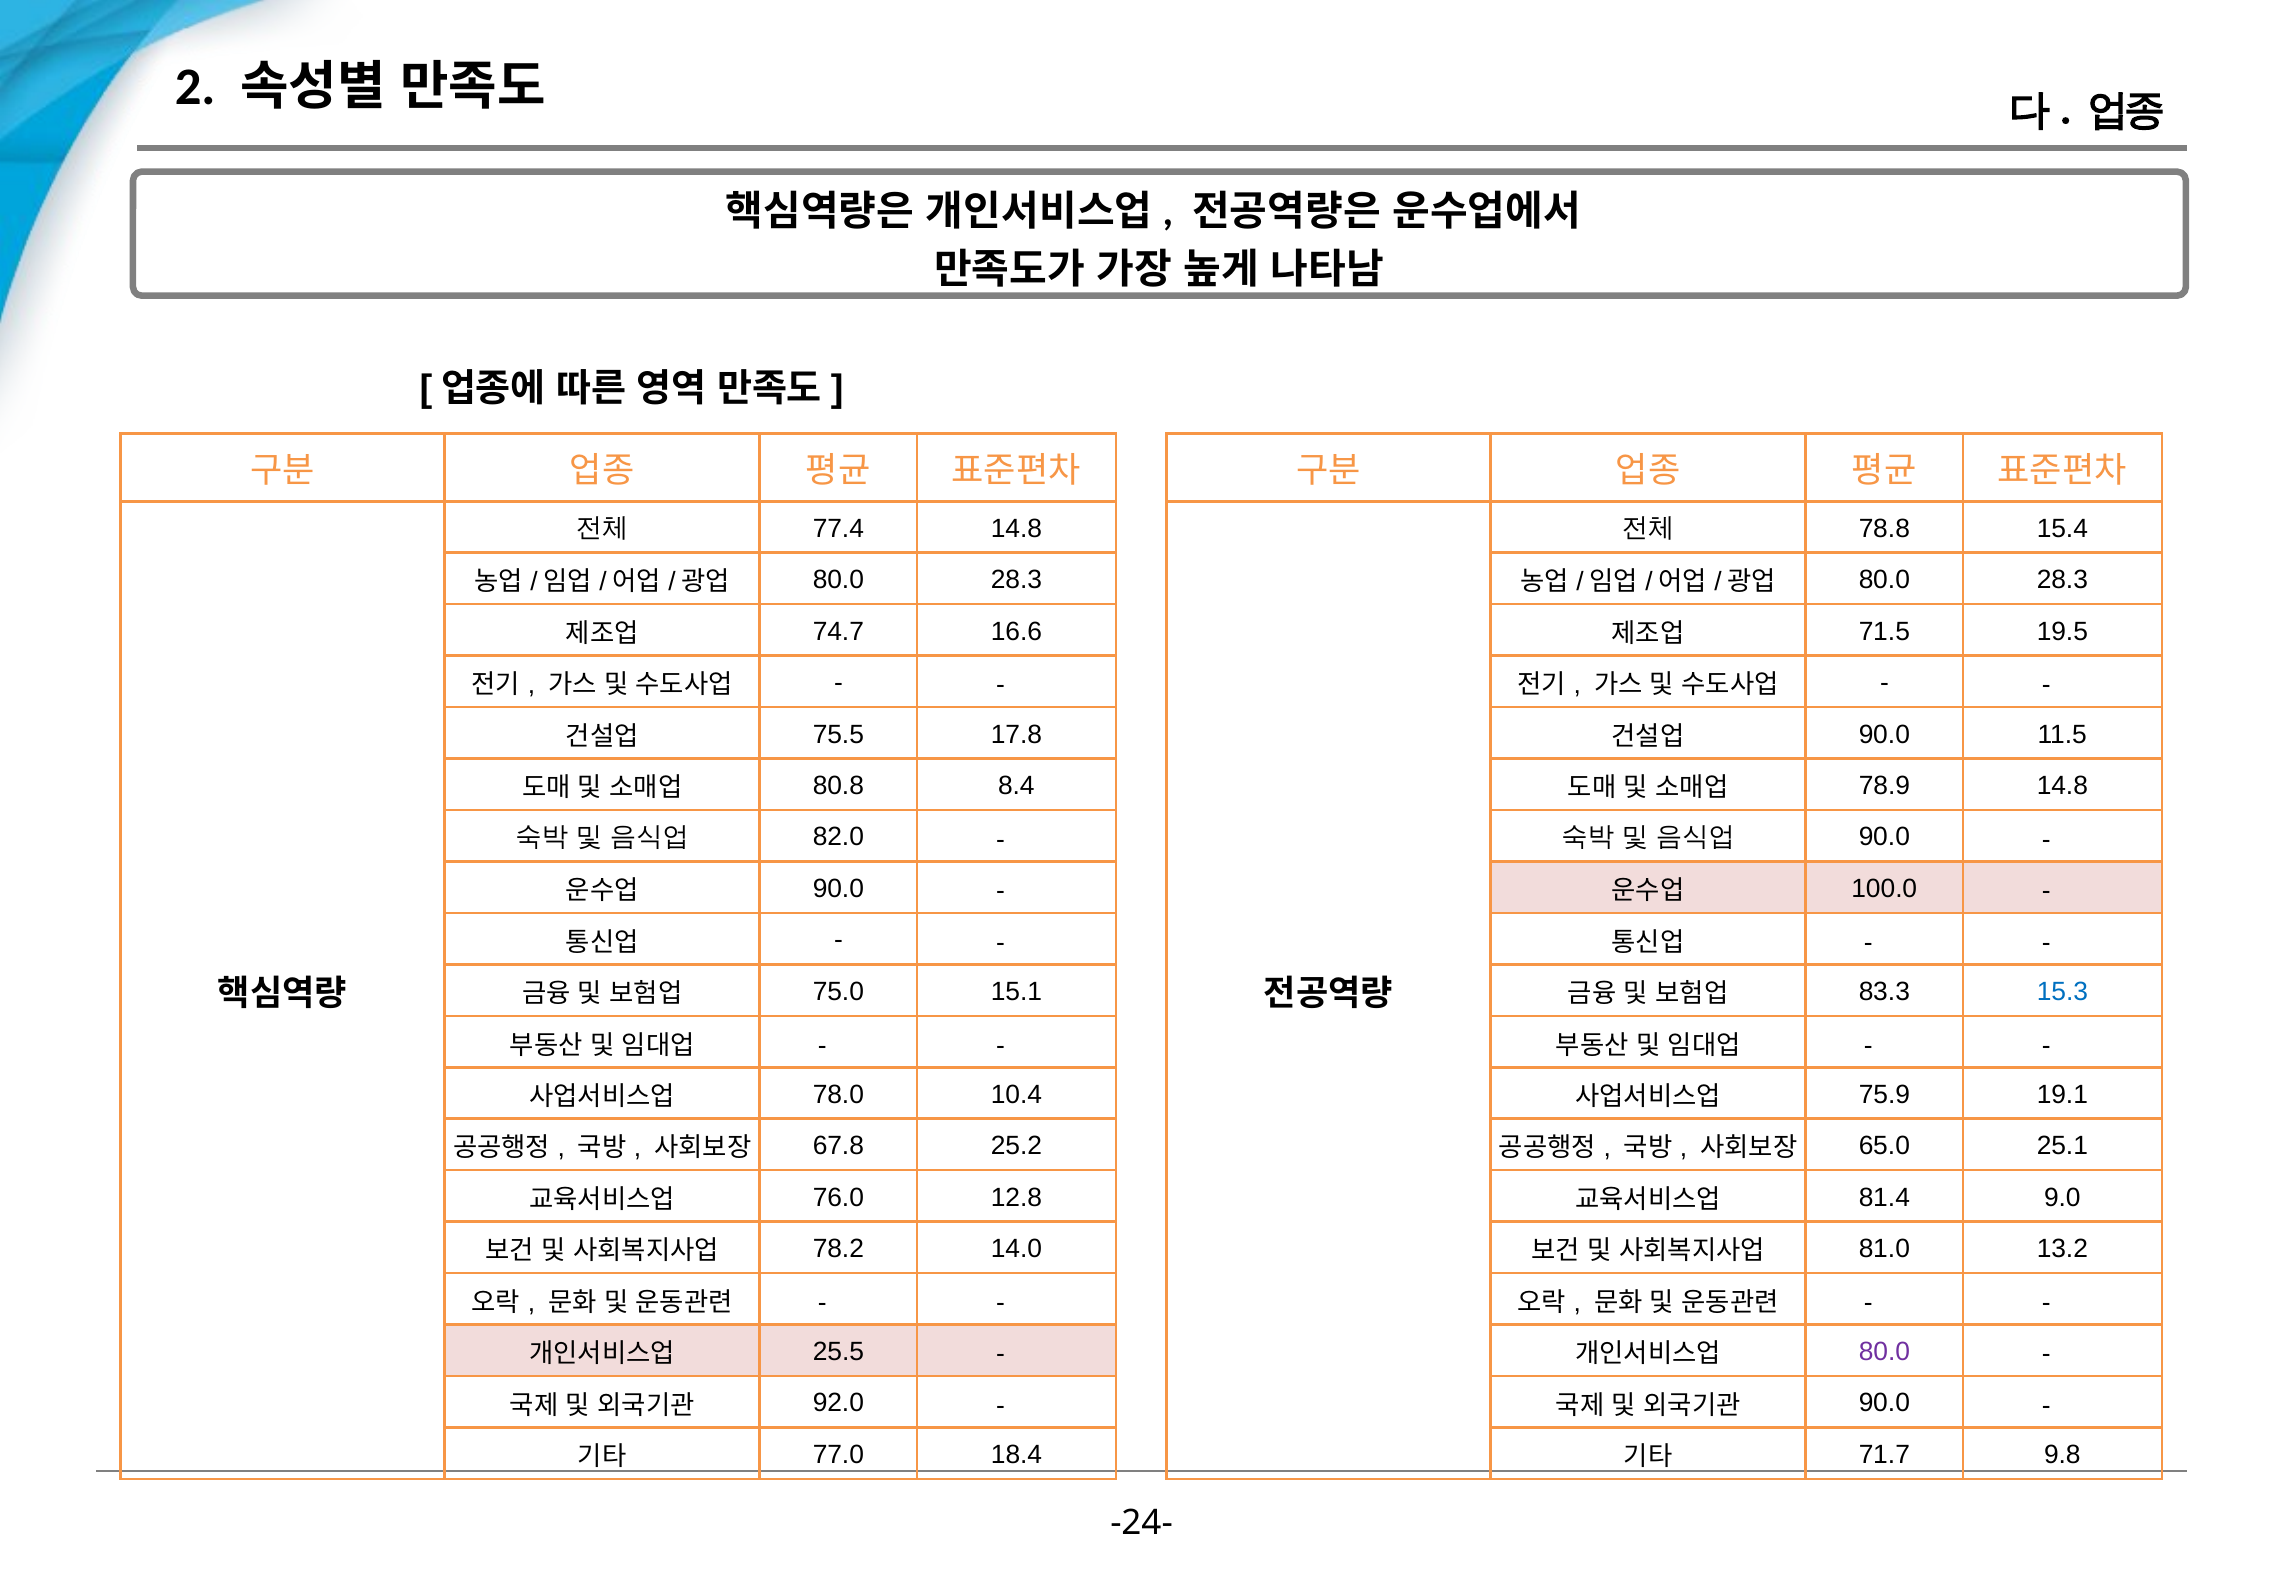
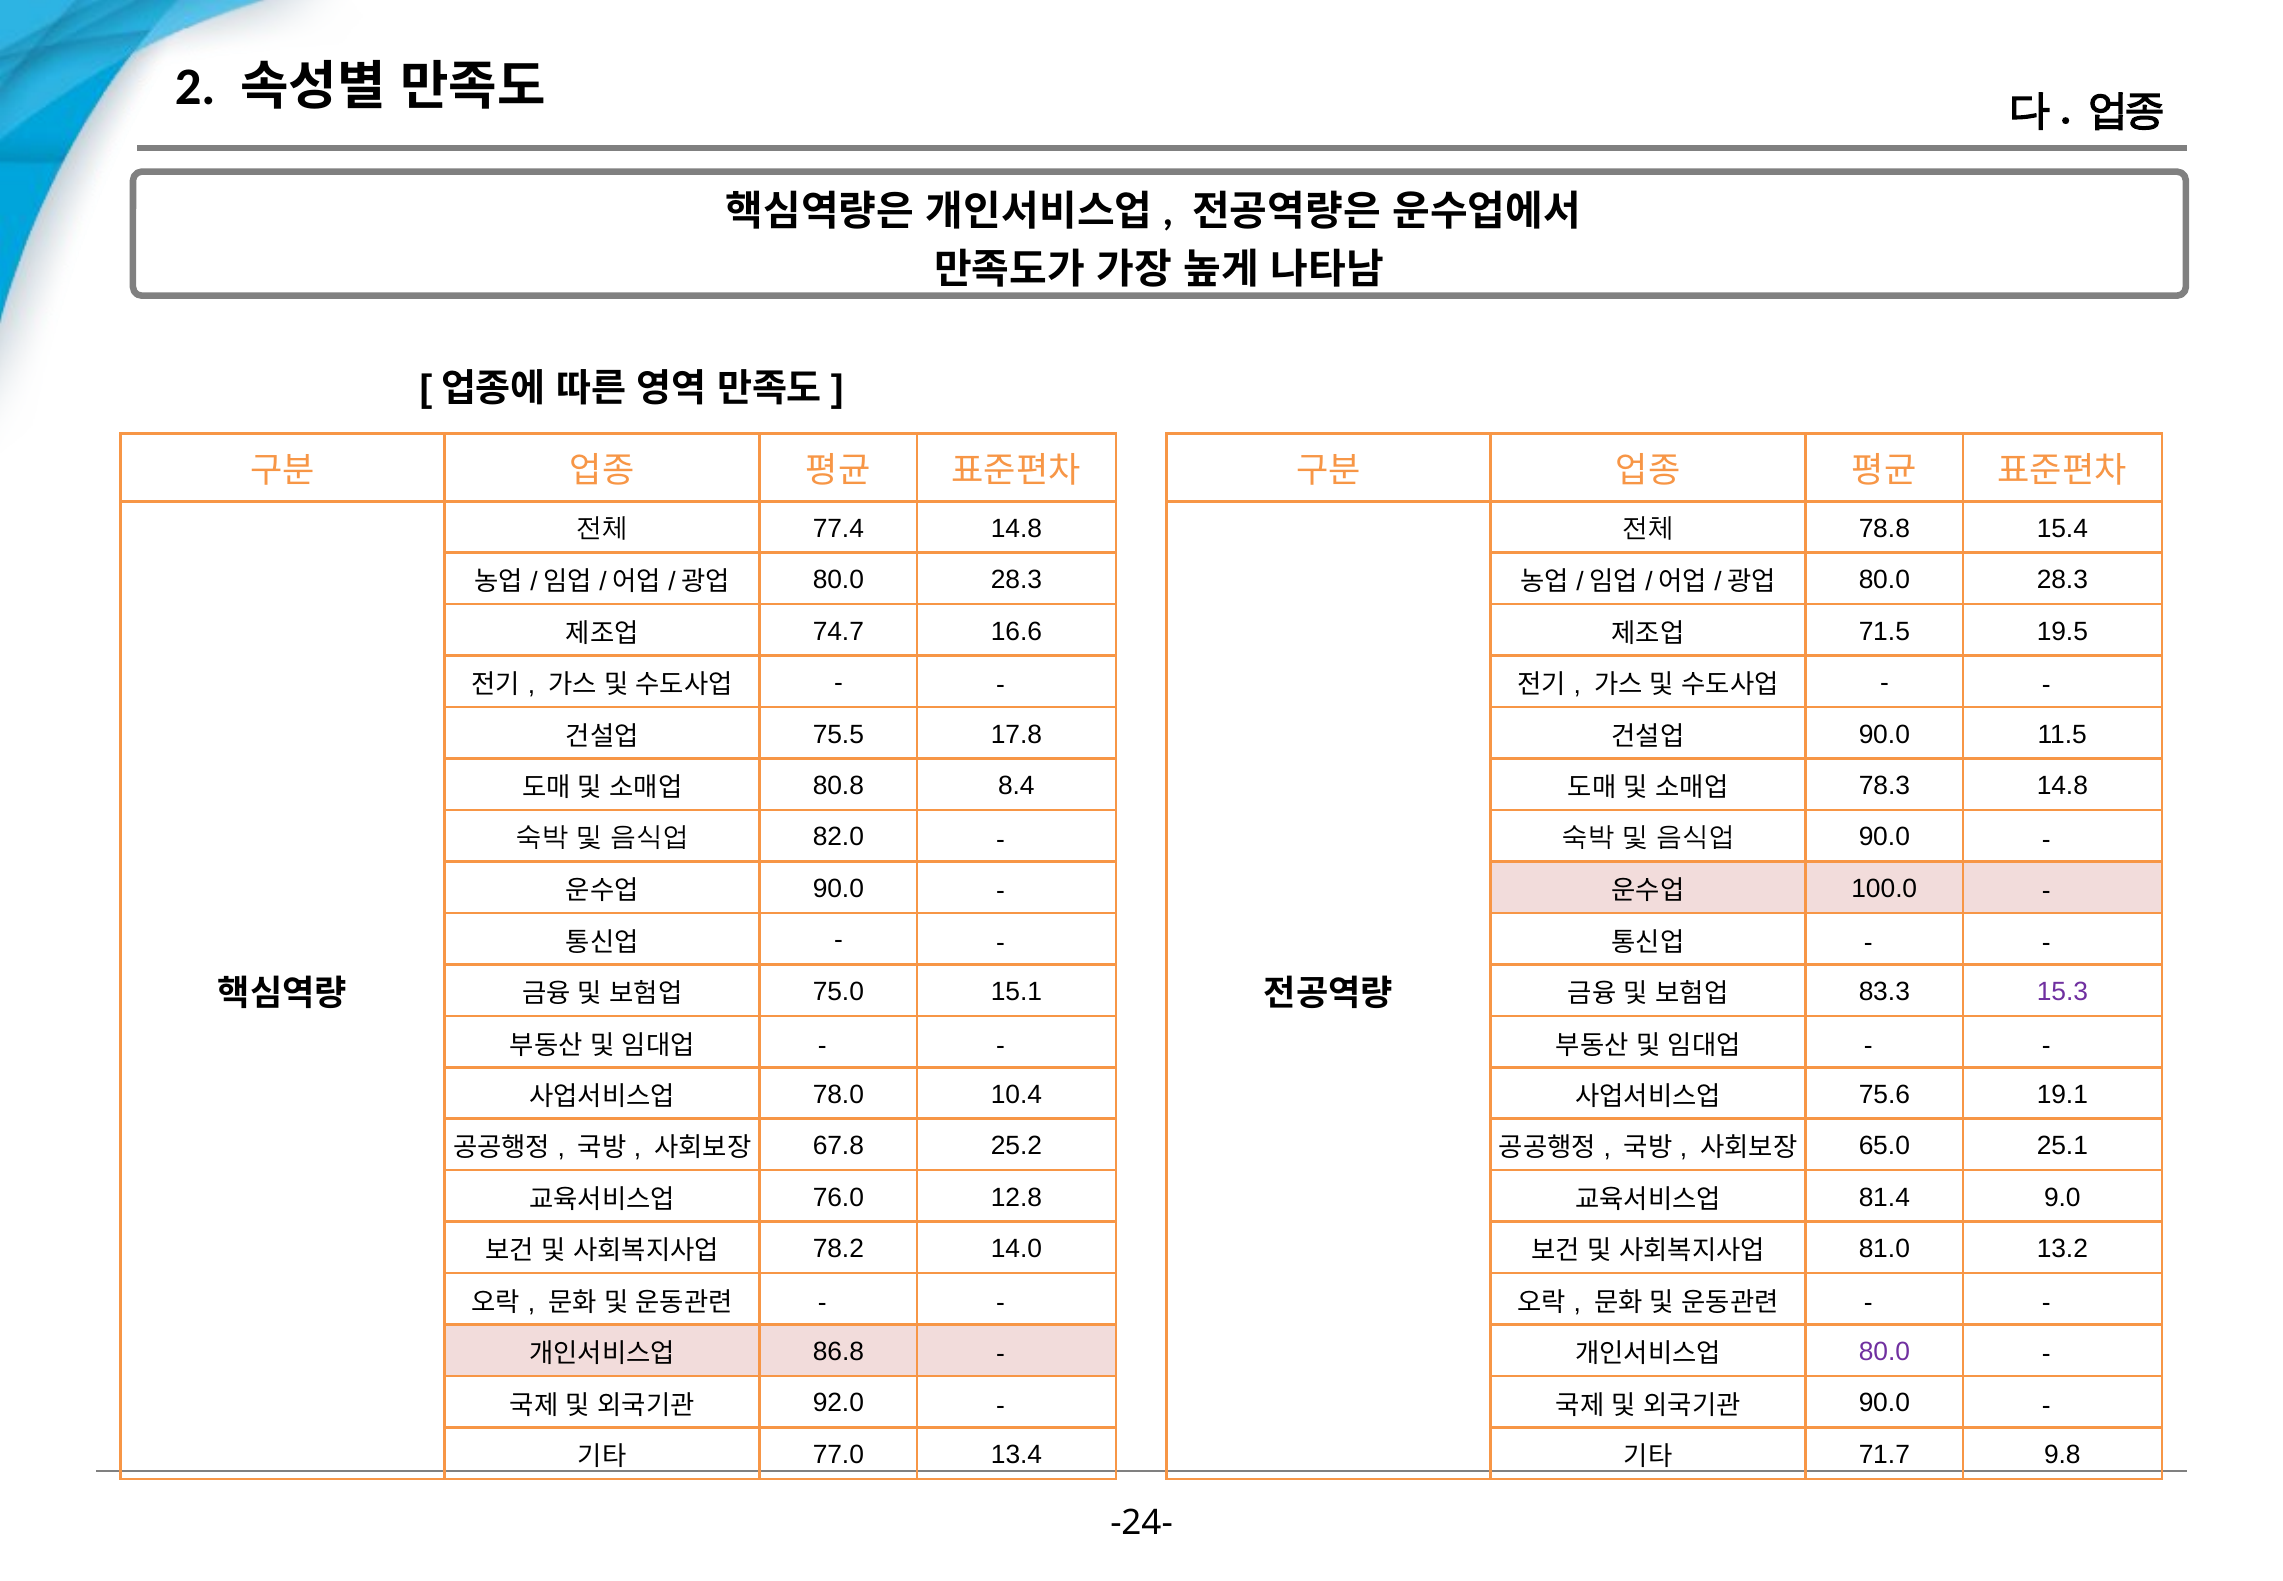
78.9: 78.9 -> 78.3 (1884, 786)
15.3 colour: blue -> purple (2062, 991)
75.9: 75.9 -> 75.6 (1884, 1094)
25.5: 25.5 -> 86.8 (838, 1351)
18.4: 18.4 -> 13.4 (1016, 1454)
